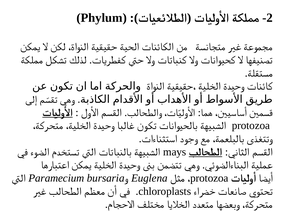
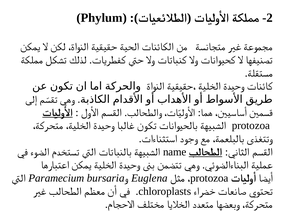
mays: mays -> name (175, 152)
